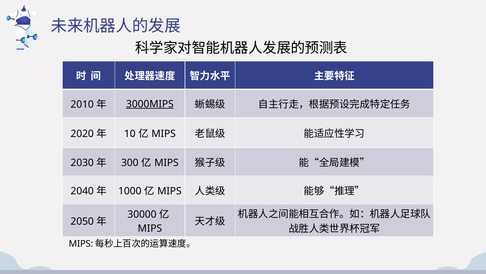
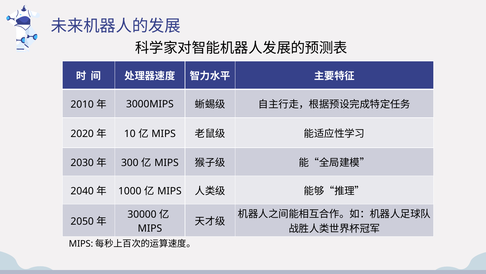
3000MIPS underline: present -> none (150, 104)
